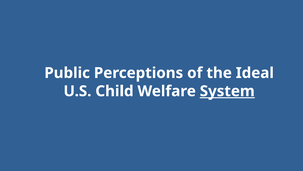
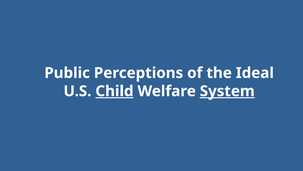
Child underline: none -> present (114, 91)
